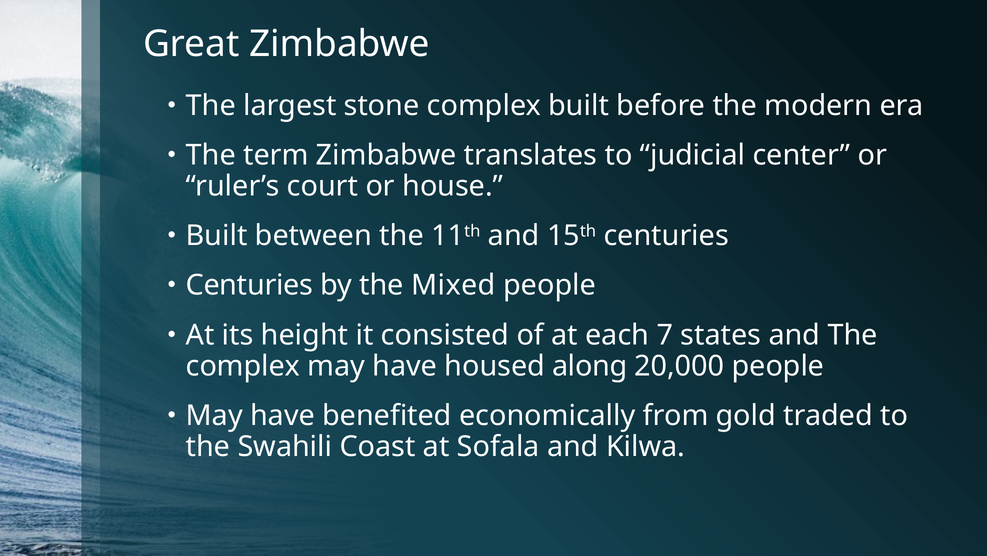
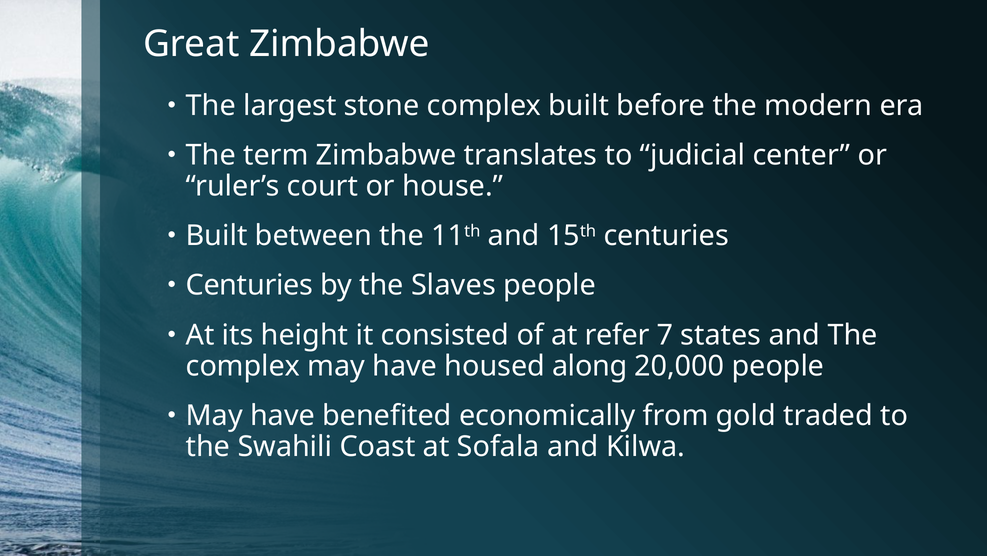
Mixed: Mixed -> Slaves (453, 285)
each: each -> refer (617, 335)
